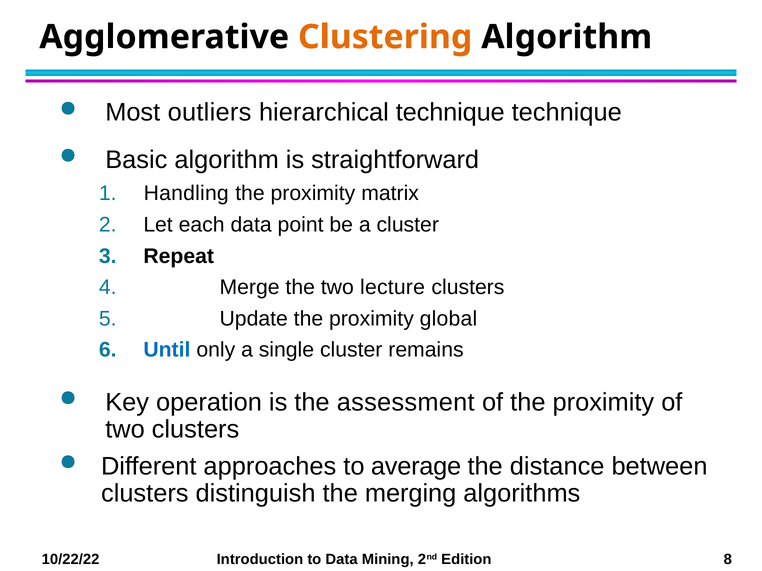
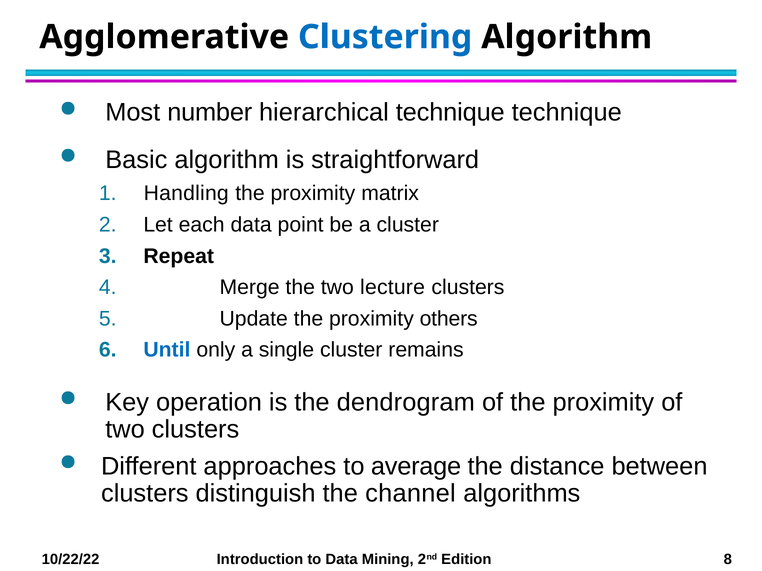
Clustering colour: orange -> blue (385, 37)
outliers: outliers -> number (210, 113)
global: global -> others (449, 319)
assessment: assessment -> dendrogram (406, 402)
merging: merging -> channel (410, 494)
